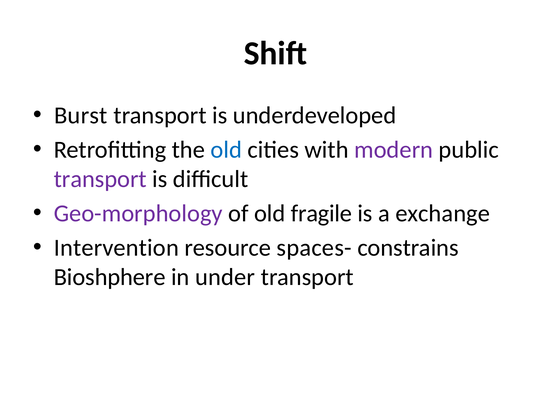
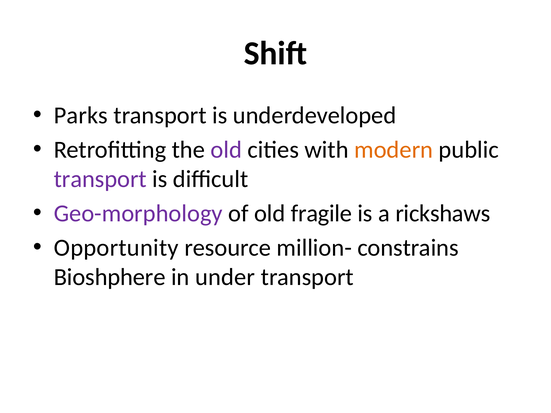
Burst: Burst -> Parks (81, 116)
old colour: blue -> purple (226, 150)
modern colour: purple -> orange (394, 150)
exchange: exchange -> rickshaws (443, 214)
Intervention: Intervention -> Opportunity (116, 248)
spaces-: spaces- -> million- (314, 248)
